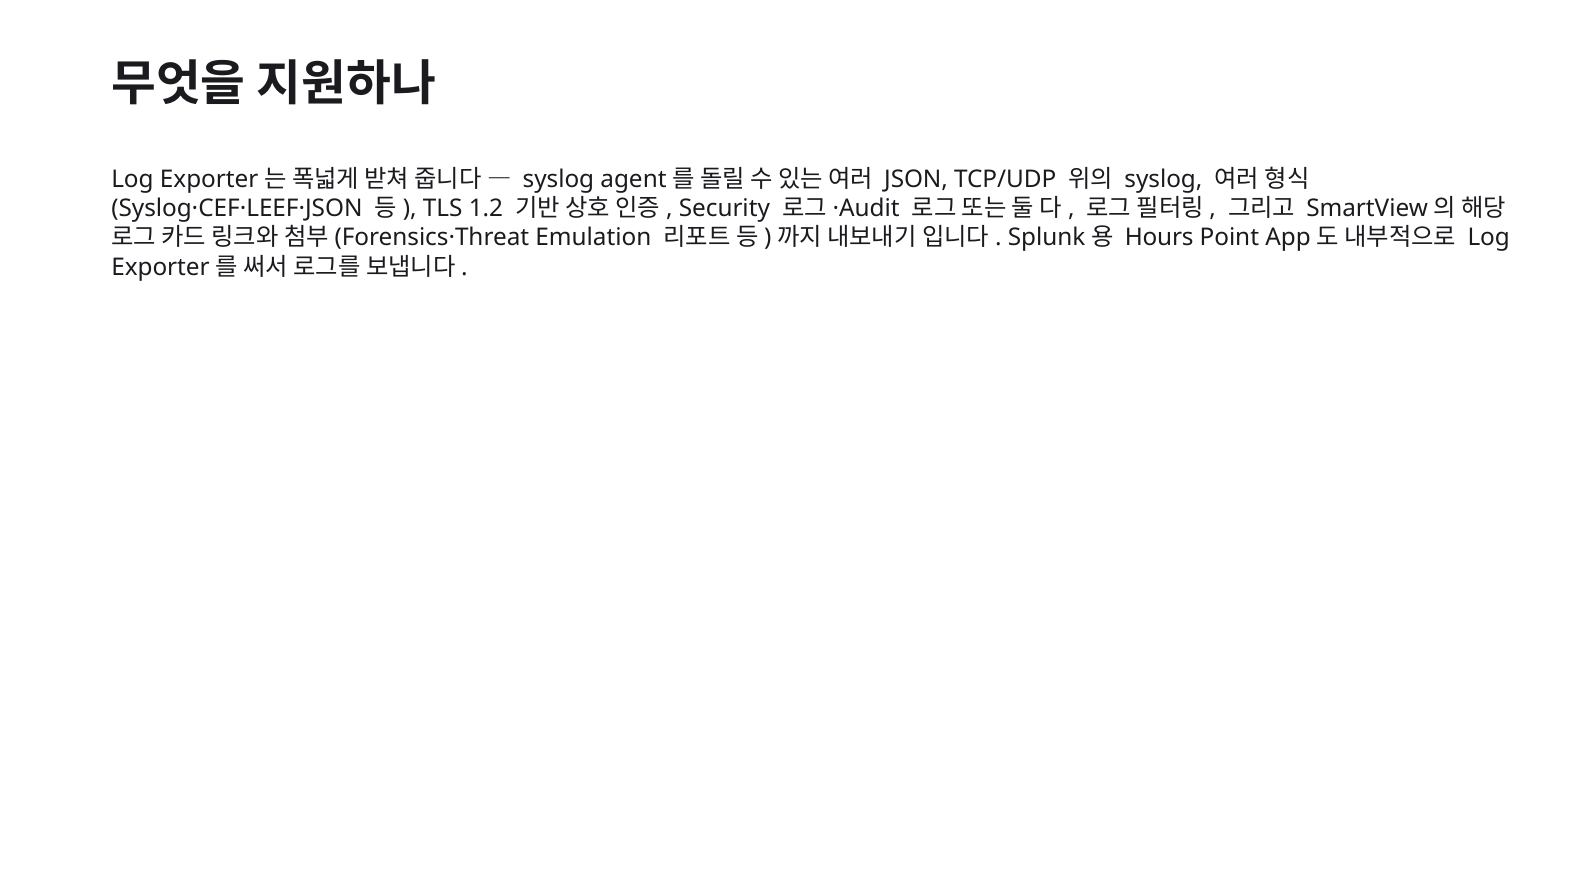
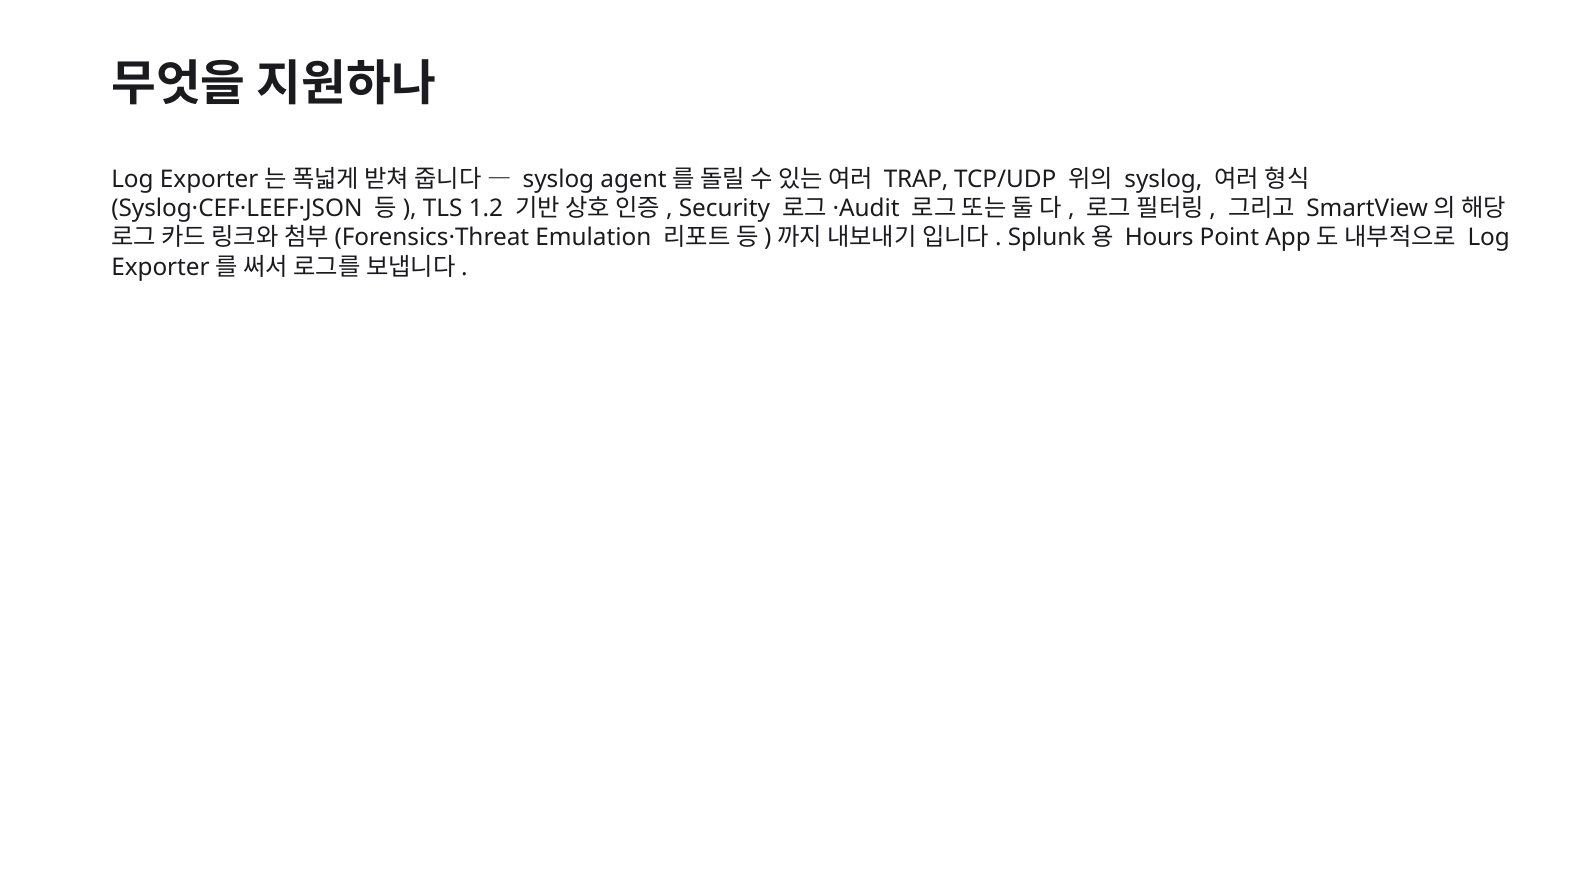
JSON: JSON -> TRAP (916, 179)
